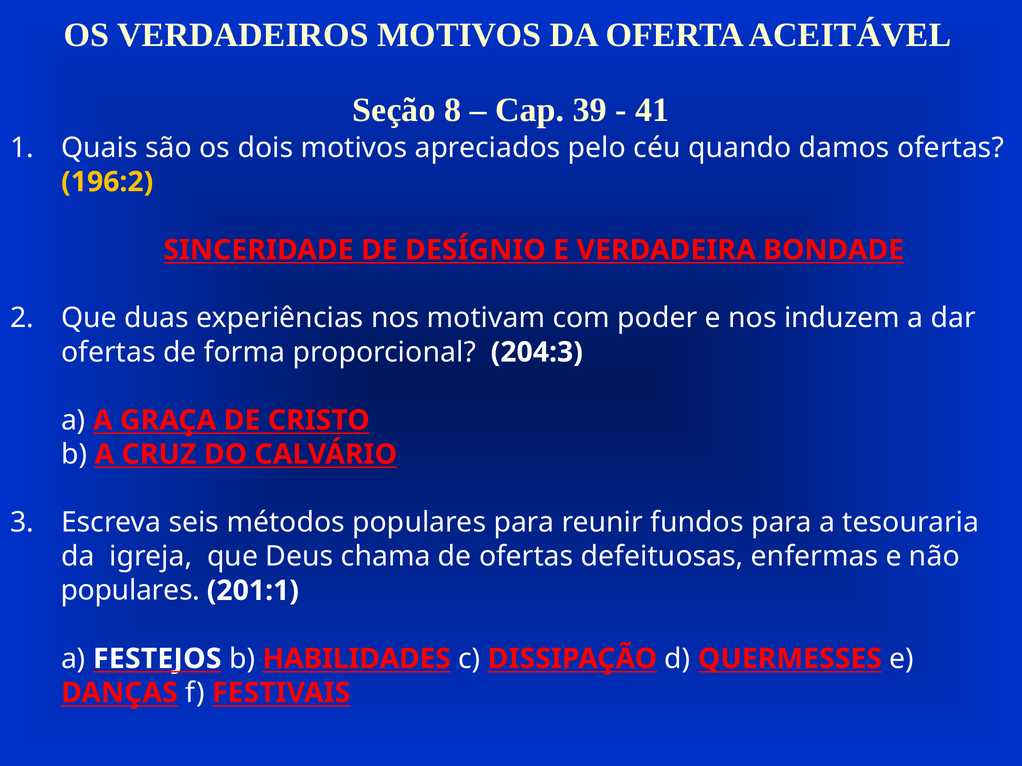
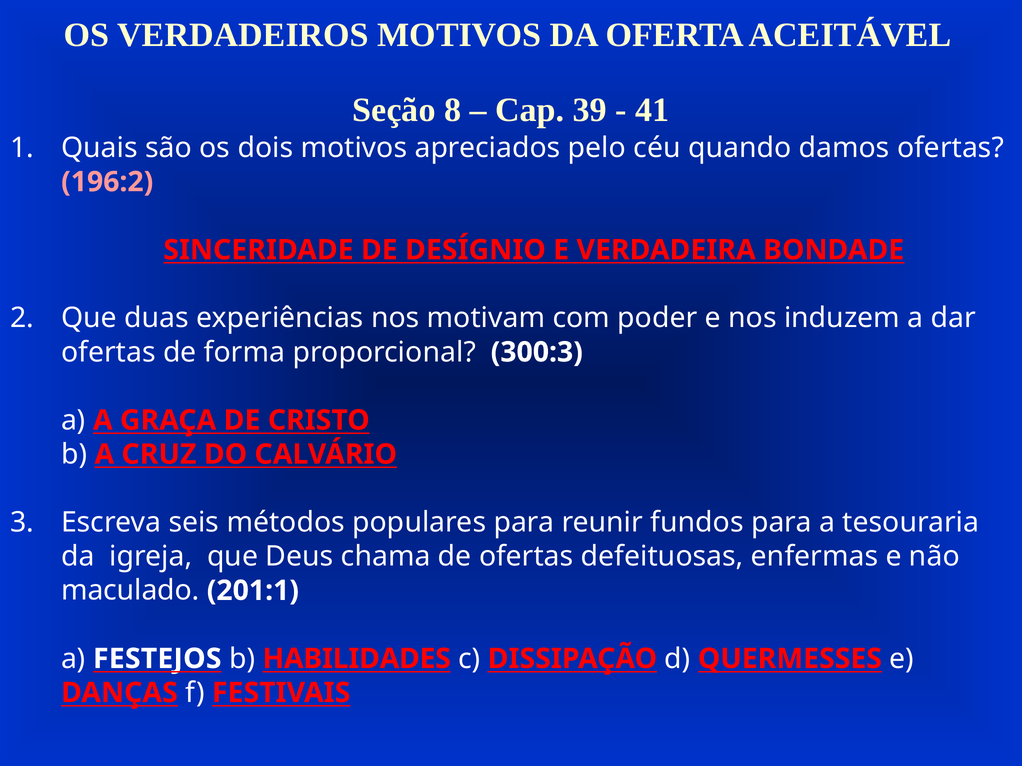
196:2 colour: yellow -> pink (107, 182)
204:3: 204:3 -> 300:3 (537, 352)
populares: populares -> maculado (130, 591)
